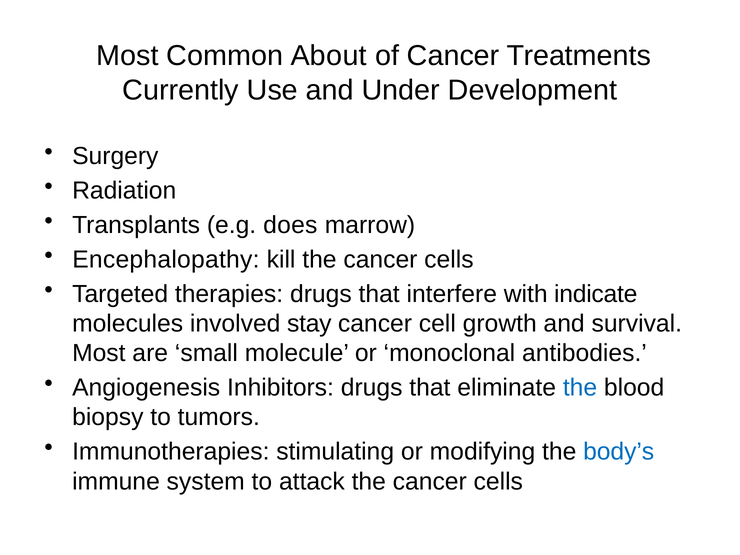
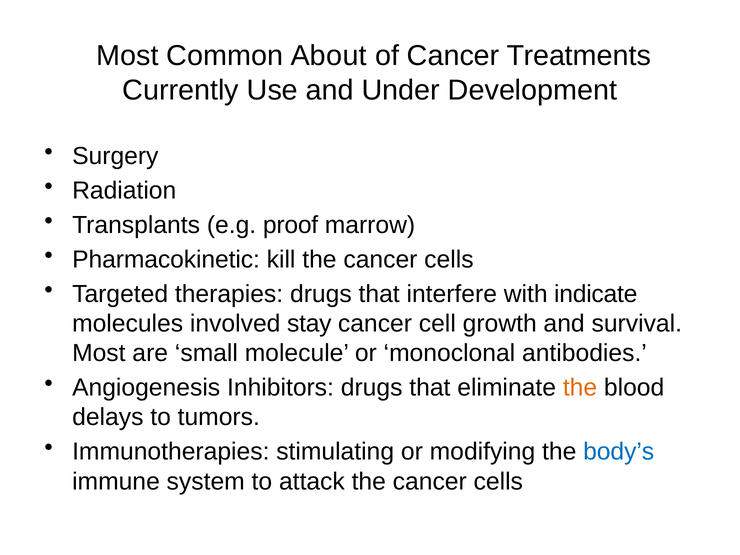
does: does -> proof (291, 225)
Encephalopathy: Encephalopathy -> Pharmacokinetic (166, 259)
the colour: blue -> orange (580, 388)
biopsy: biopsy -> delays (108, 417)
